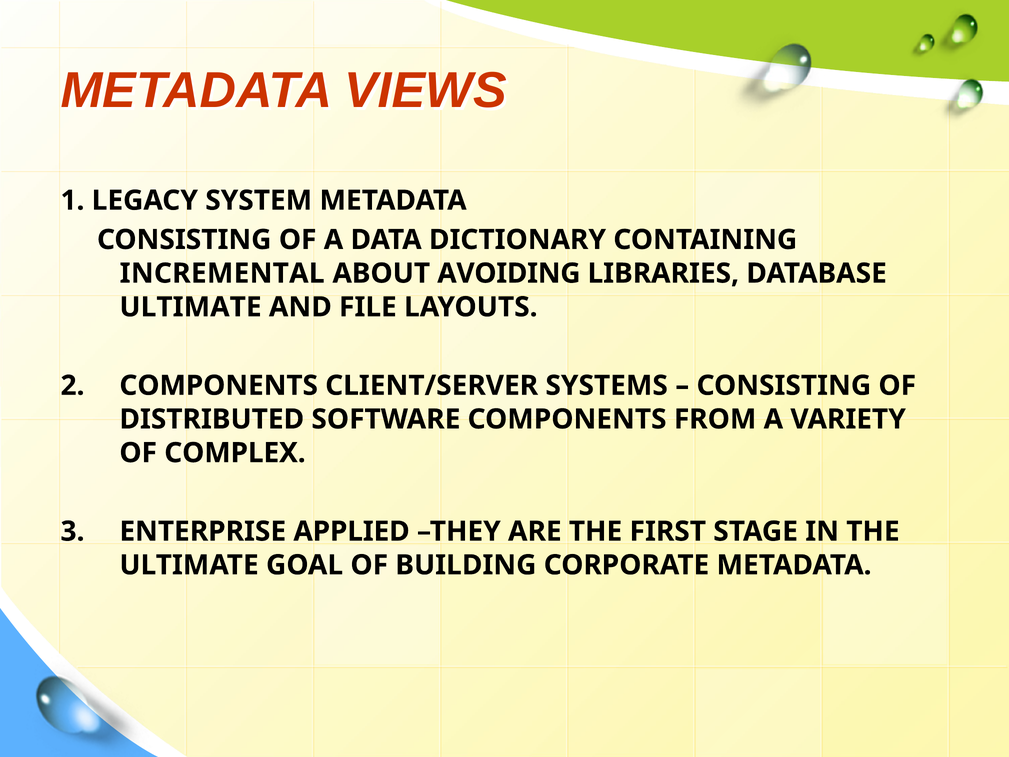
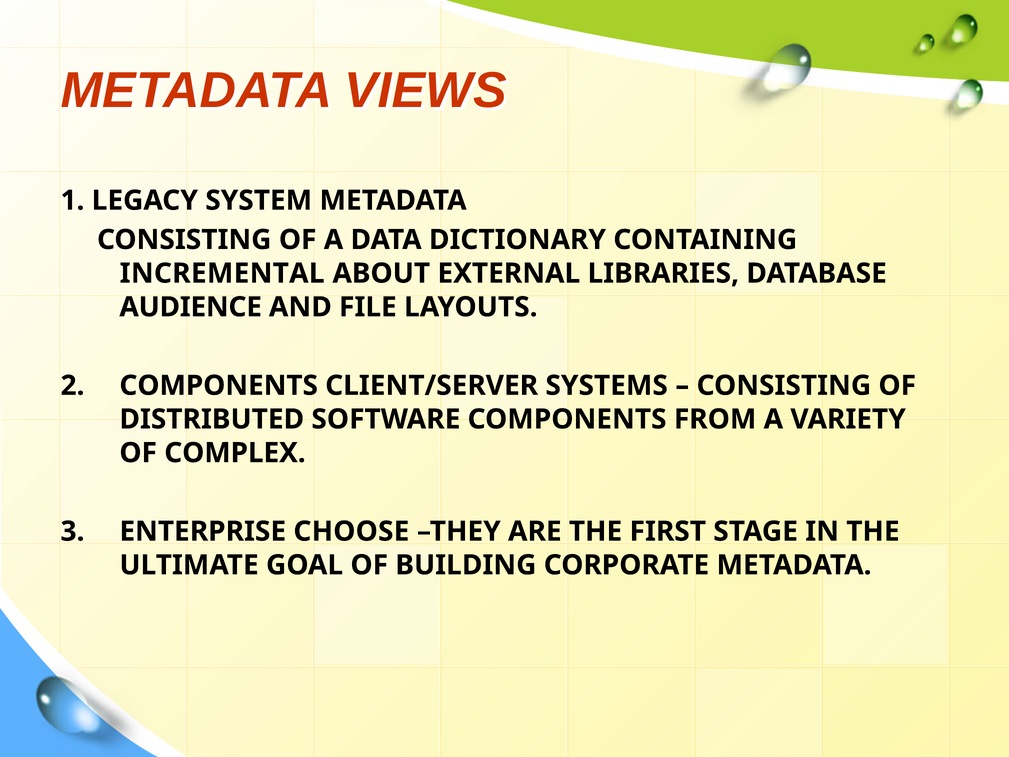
AVOIDING: AVOIDING -> EXTERNAL (509, 273)
ULTIMATE: ULTIMATE -> AUDIENCE (191, 307)
APPLIED: APPLIED -> CHOOSE (351, 531)
